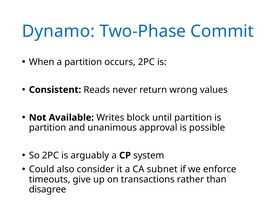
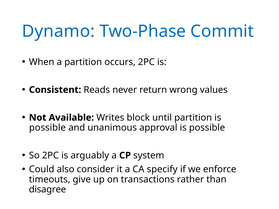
partition: partition -> possible (47, 128)
subnet: subnet -> specify (162, 170)
